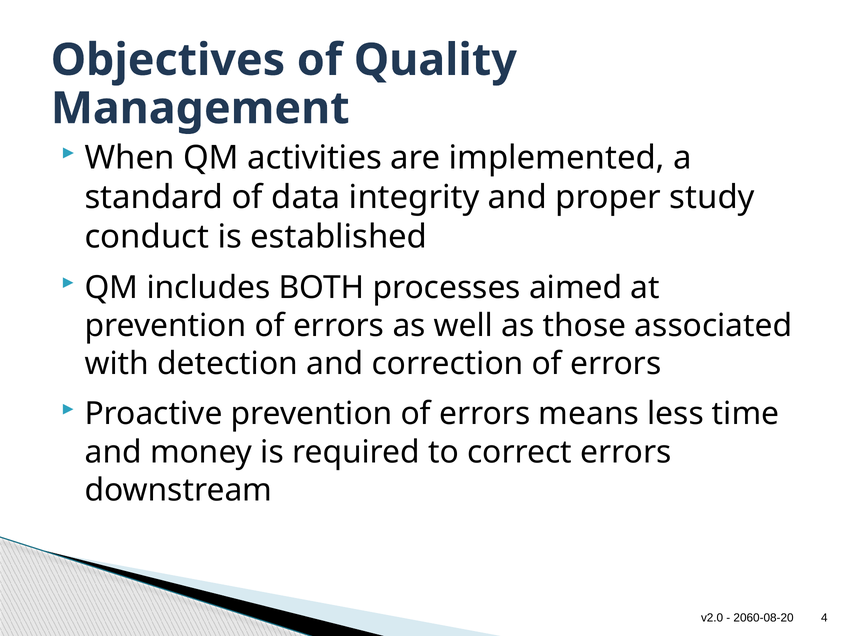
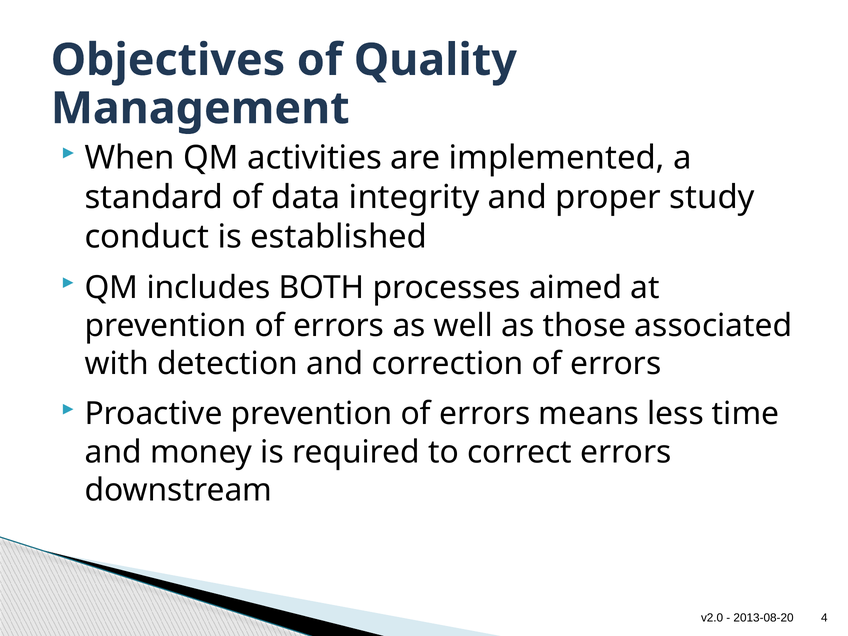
2060-08-20: 2060-08-20 -> 2013-08-20 (764, 618)
